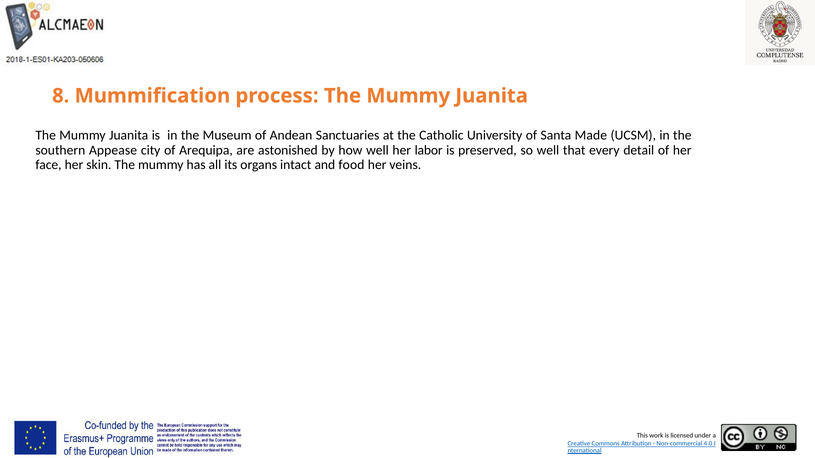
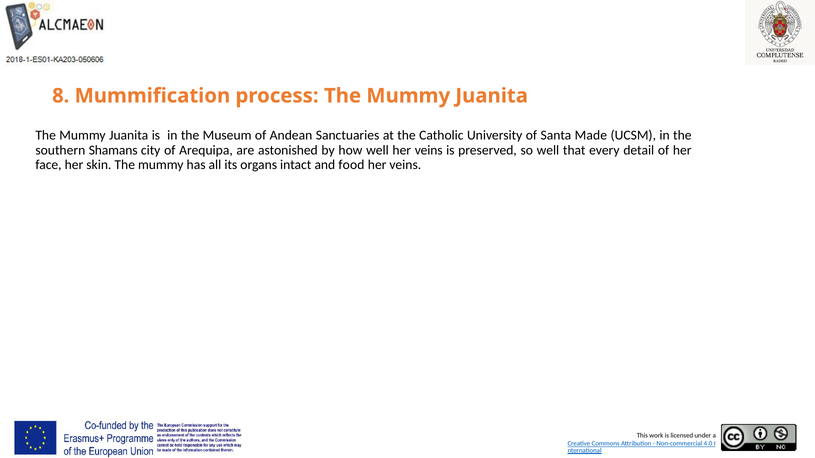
Appease: Appease -> Shamans (113, 150)
well her labor: labor -> veins (429, 150)
